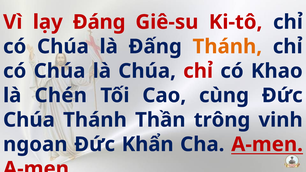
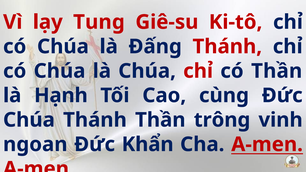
Đáng: Đáng -> Tung (99, 22)
Thánh colour: orange -> red (227, 47)
có Khao: Khao -> Thần (277, 71)
Chén: Chén -> Hạnh (61, 96)
